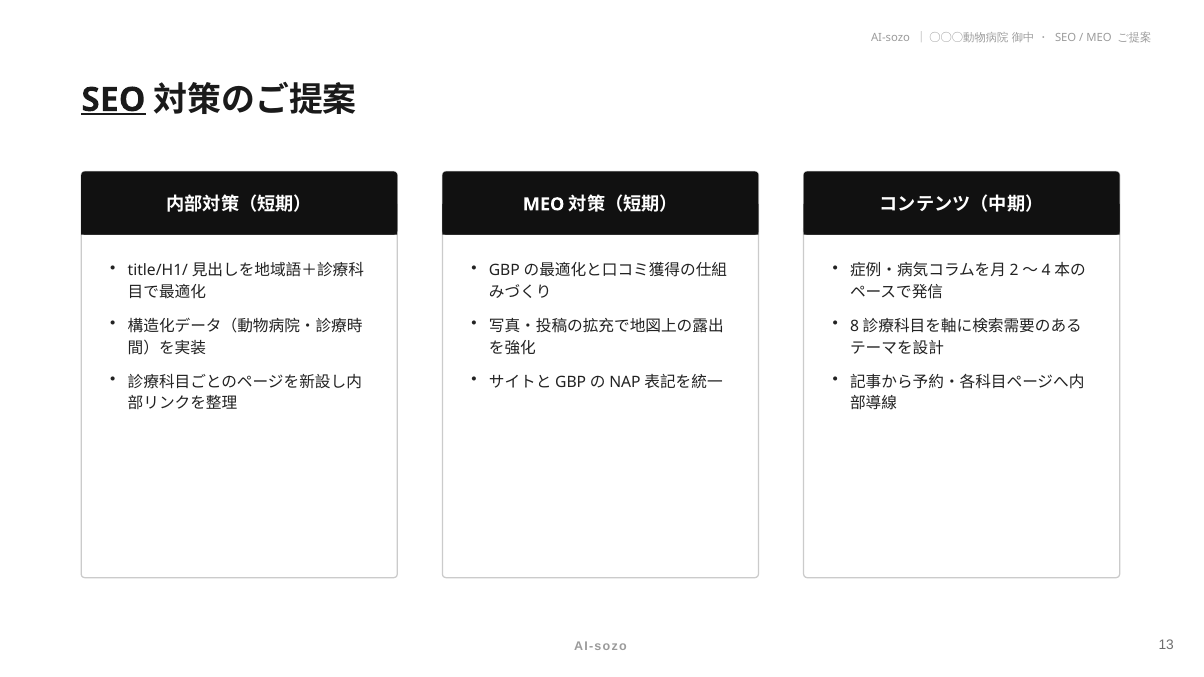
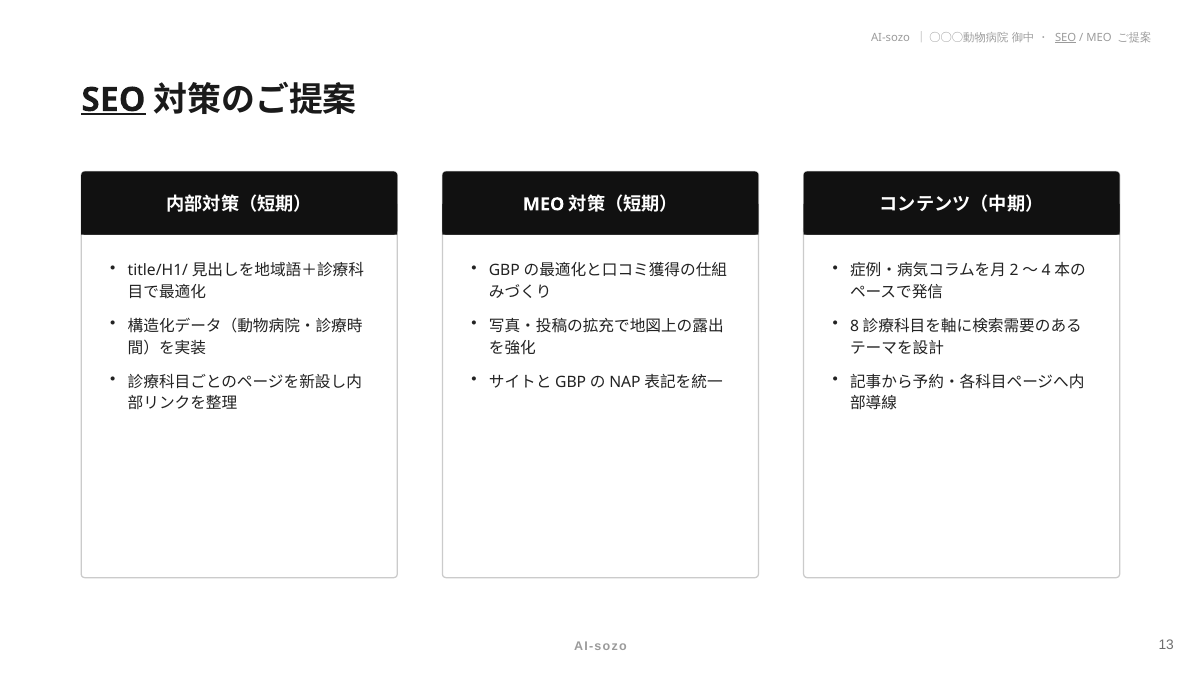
SEO underline: none -> present (1066, 38)
